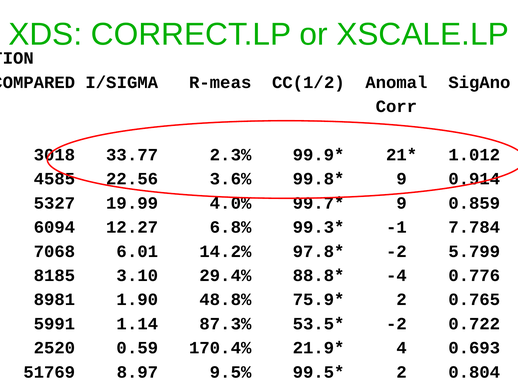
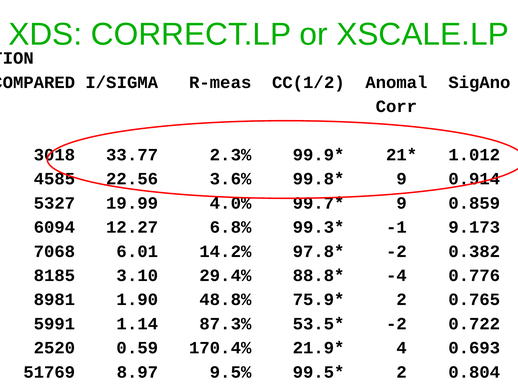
7.784: 7.784 -> 9.173 (474, 227)
5.799: 5.799 -> 0.382 (474, 252)
